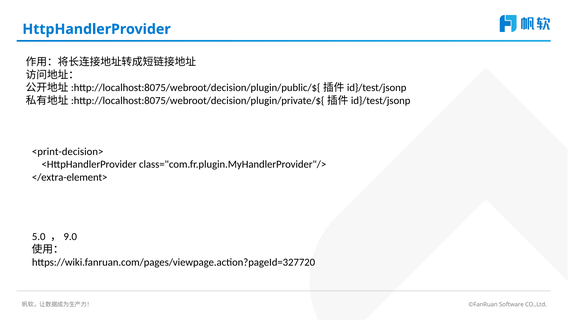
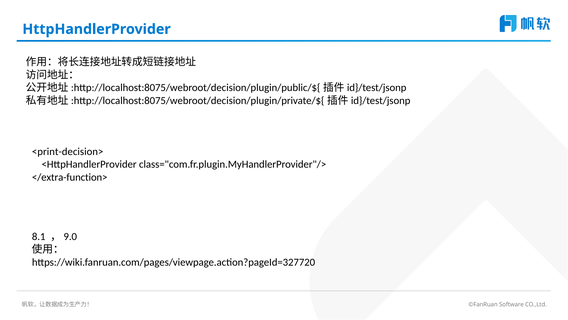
</extra-element>: </extra-element> -> </extra-function> (70, 177)
5.0: 5.0 -> 8.1 (39, 236)
